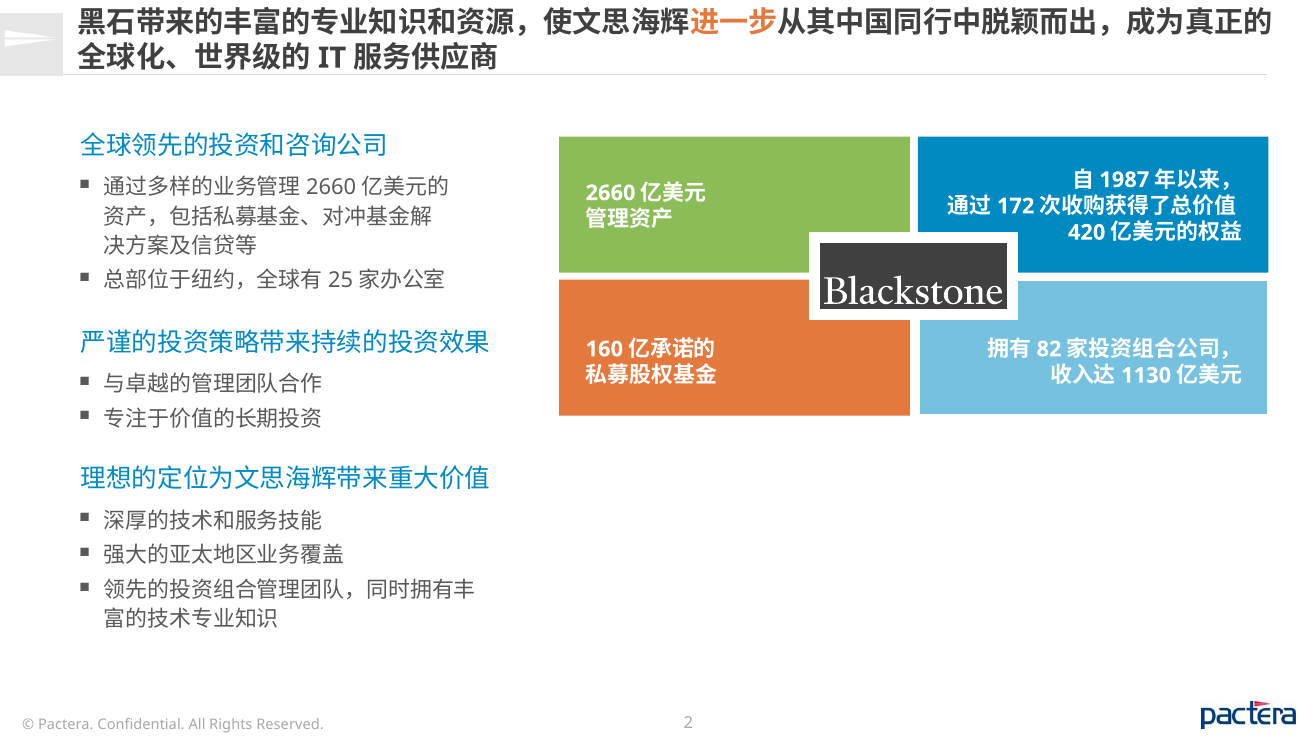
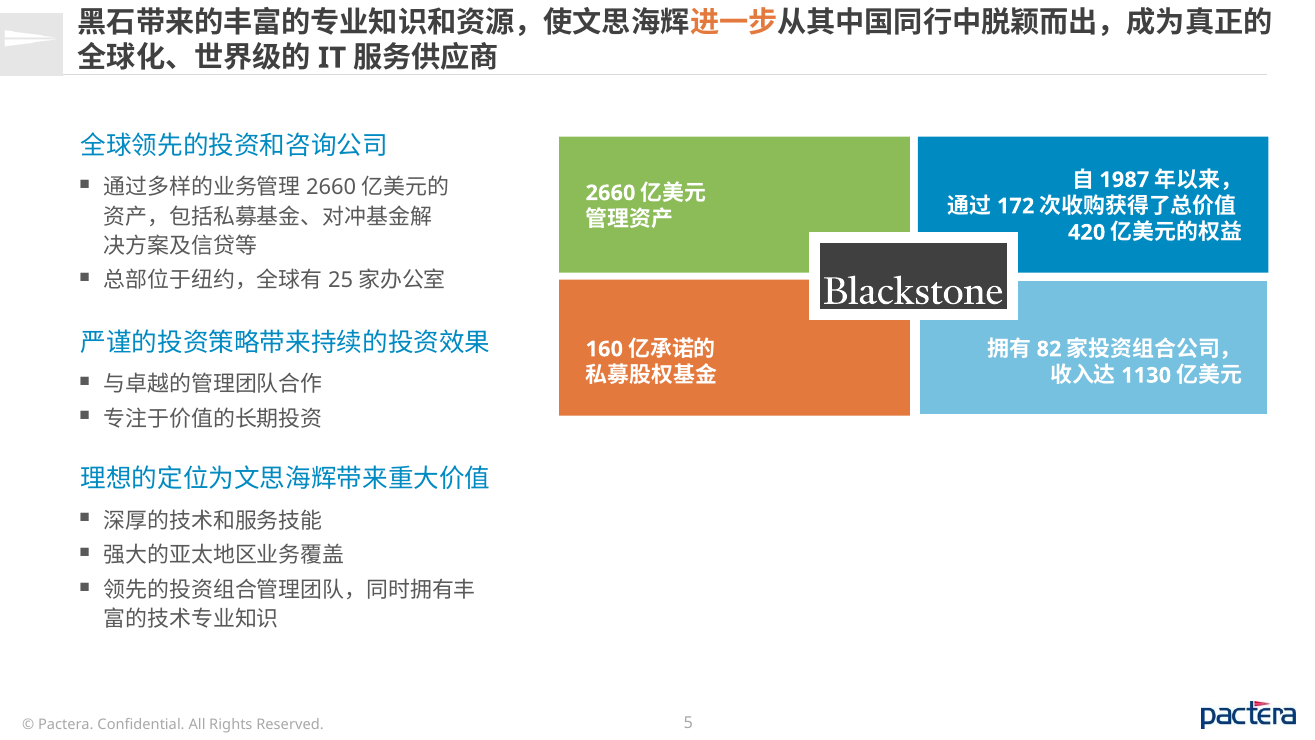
2: 2 -> 5 (688, 723)
